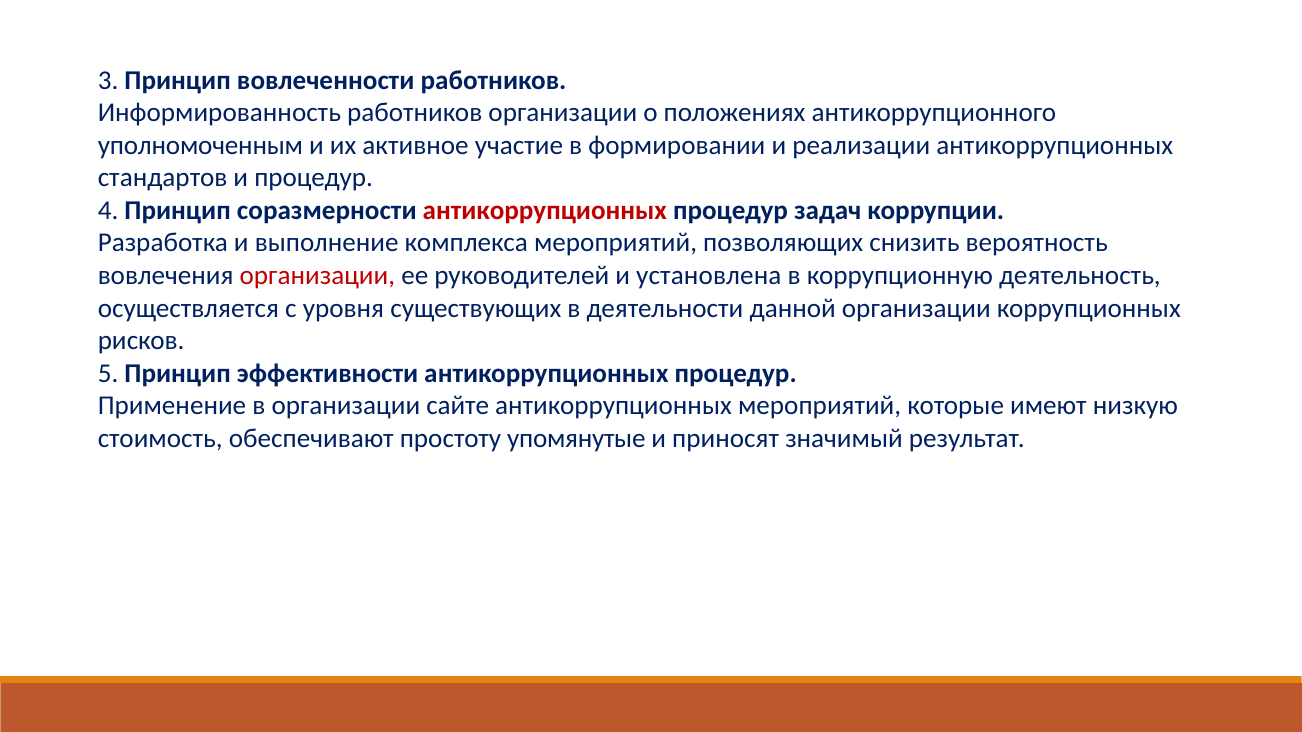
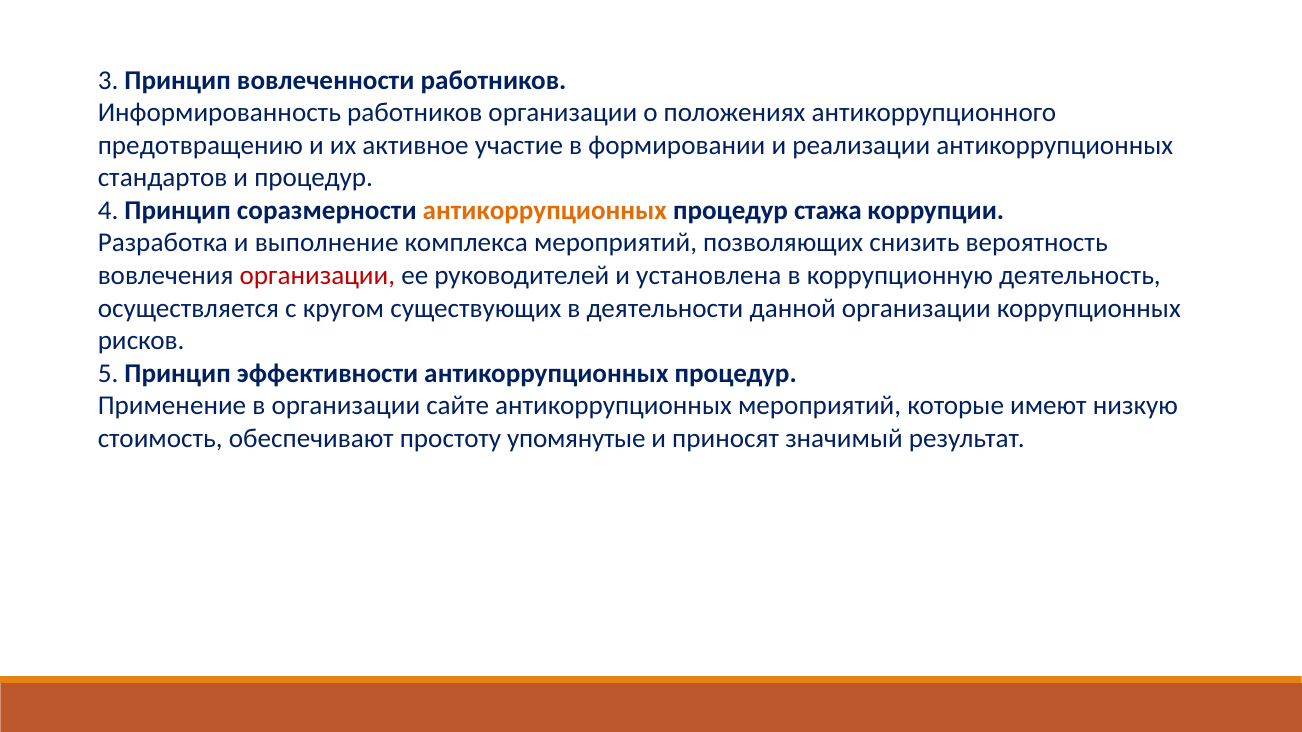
уполномоченным: уполномоченным -> предотвращению (200, 145)
антикоррупционных colour: red -> orange (545, 211)
задач: задач -> стажа (828, 211)
уровня: уровня -> кругом (343, 308)
